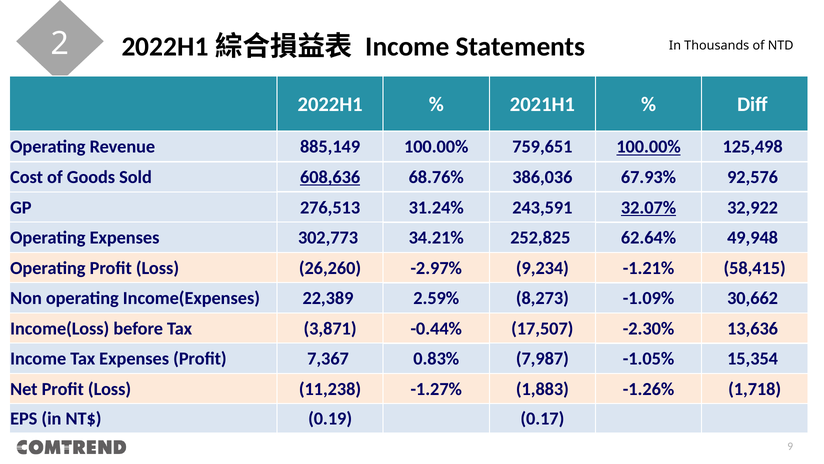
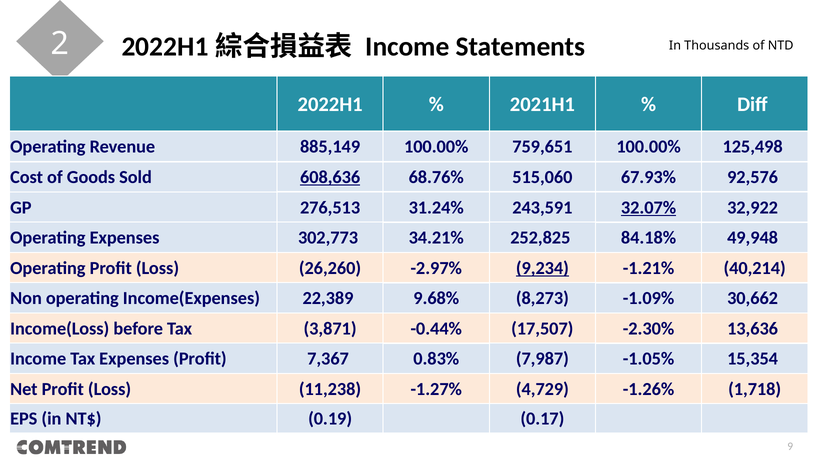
100.00% underline: present -> none (649, 147)
386,036: 386,036 -> 515,060 (542, 177)
62.64%: 62.64% -> 84.18% (649, 237)
9,234 underline: none -> present (542, 268)
58,415: 58,415 -> 40,214 (755, 268)
2.59%: 2.59% -> 9.68% (436, 298)
1,883: 1,883 -> 4,729 (542, 389)
